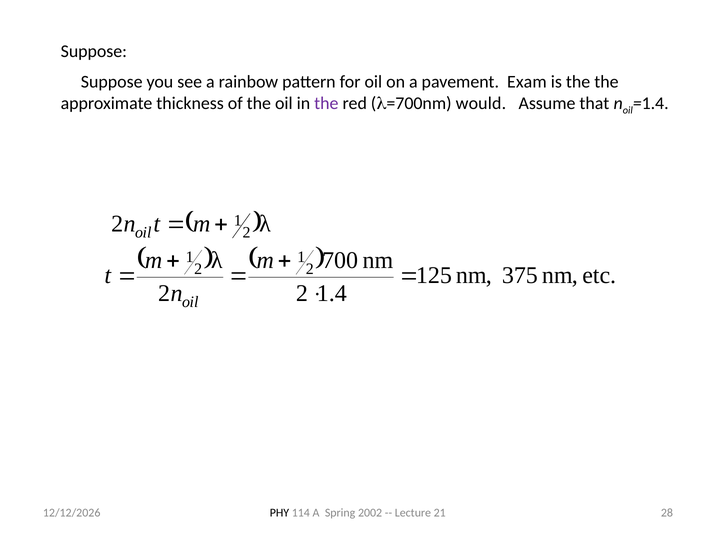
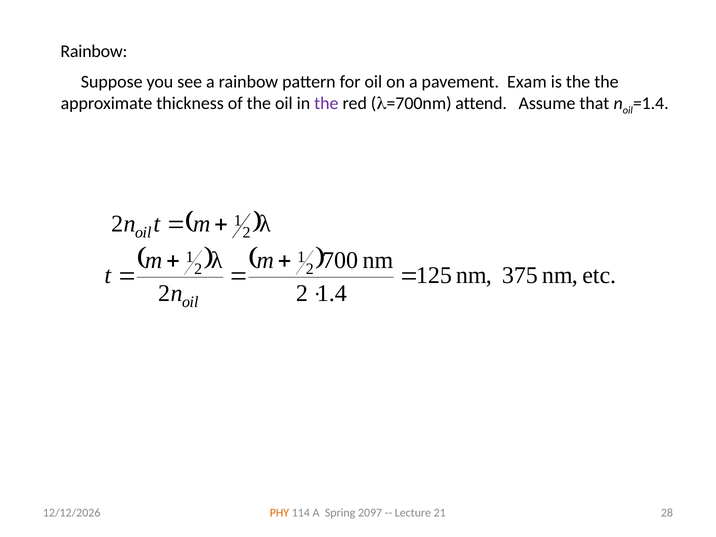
Suppose: Suppose -> Rainbow (94, 51)
would: would -> attend (481, 103)
PHY colour: black -> orange (279, 513)
2002: 2002 -> 2097 (370, 513)
